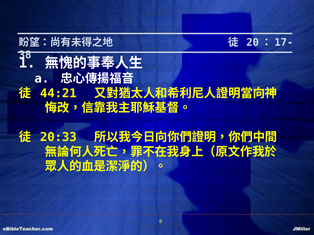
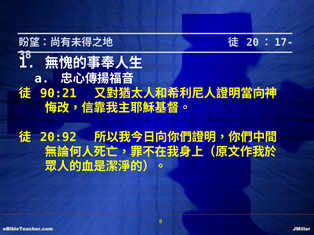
44:21: 44:21 -> 90:21 (58, 93)
20:33: 20:33 -> 20:92 (58, 137)
